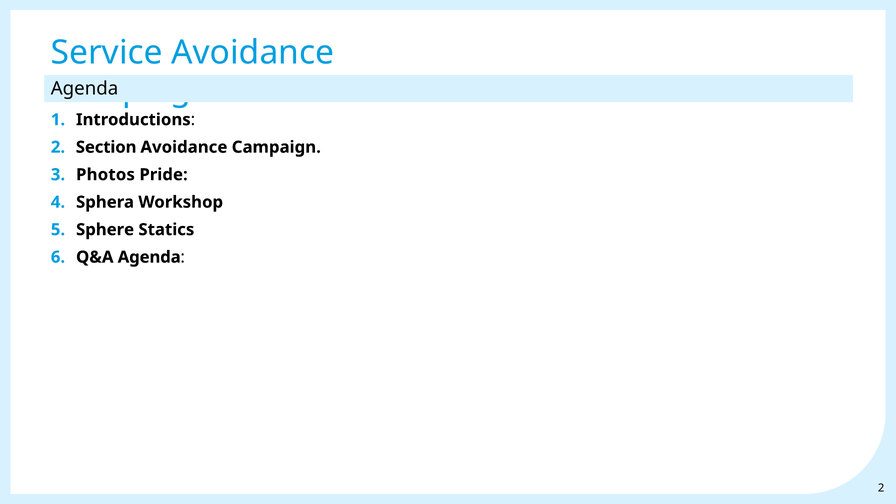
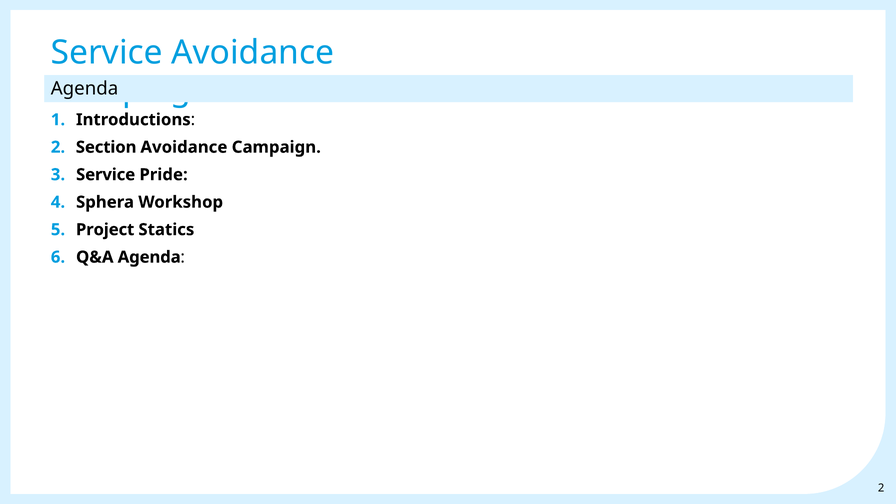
Photos: Photos -> Service (106, 175)
Sphere: Sphere -> Project (105, 230)
